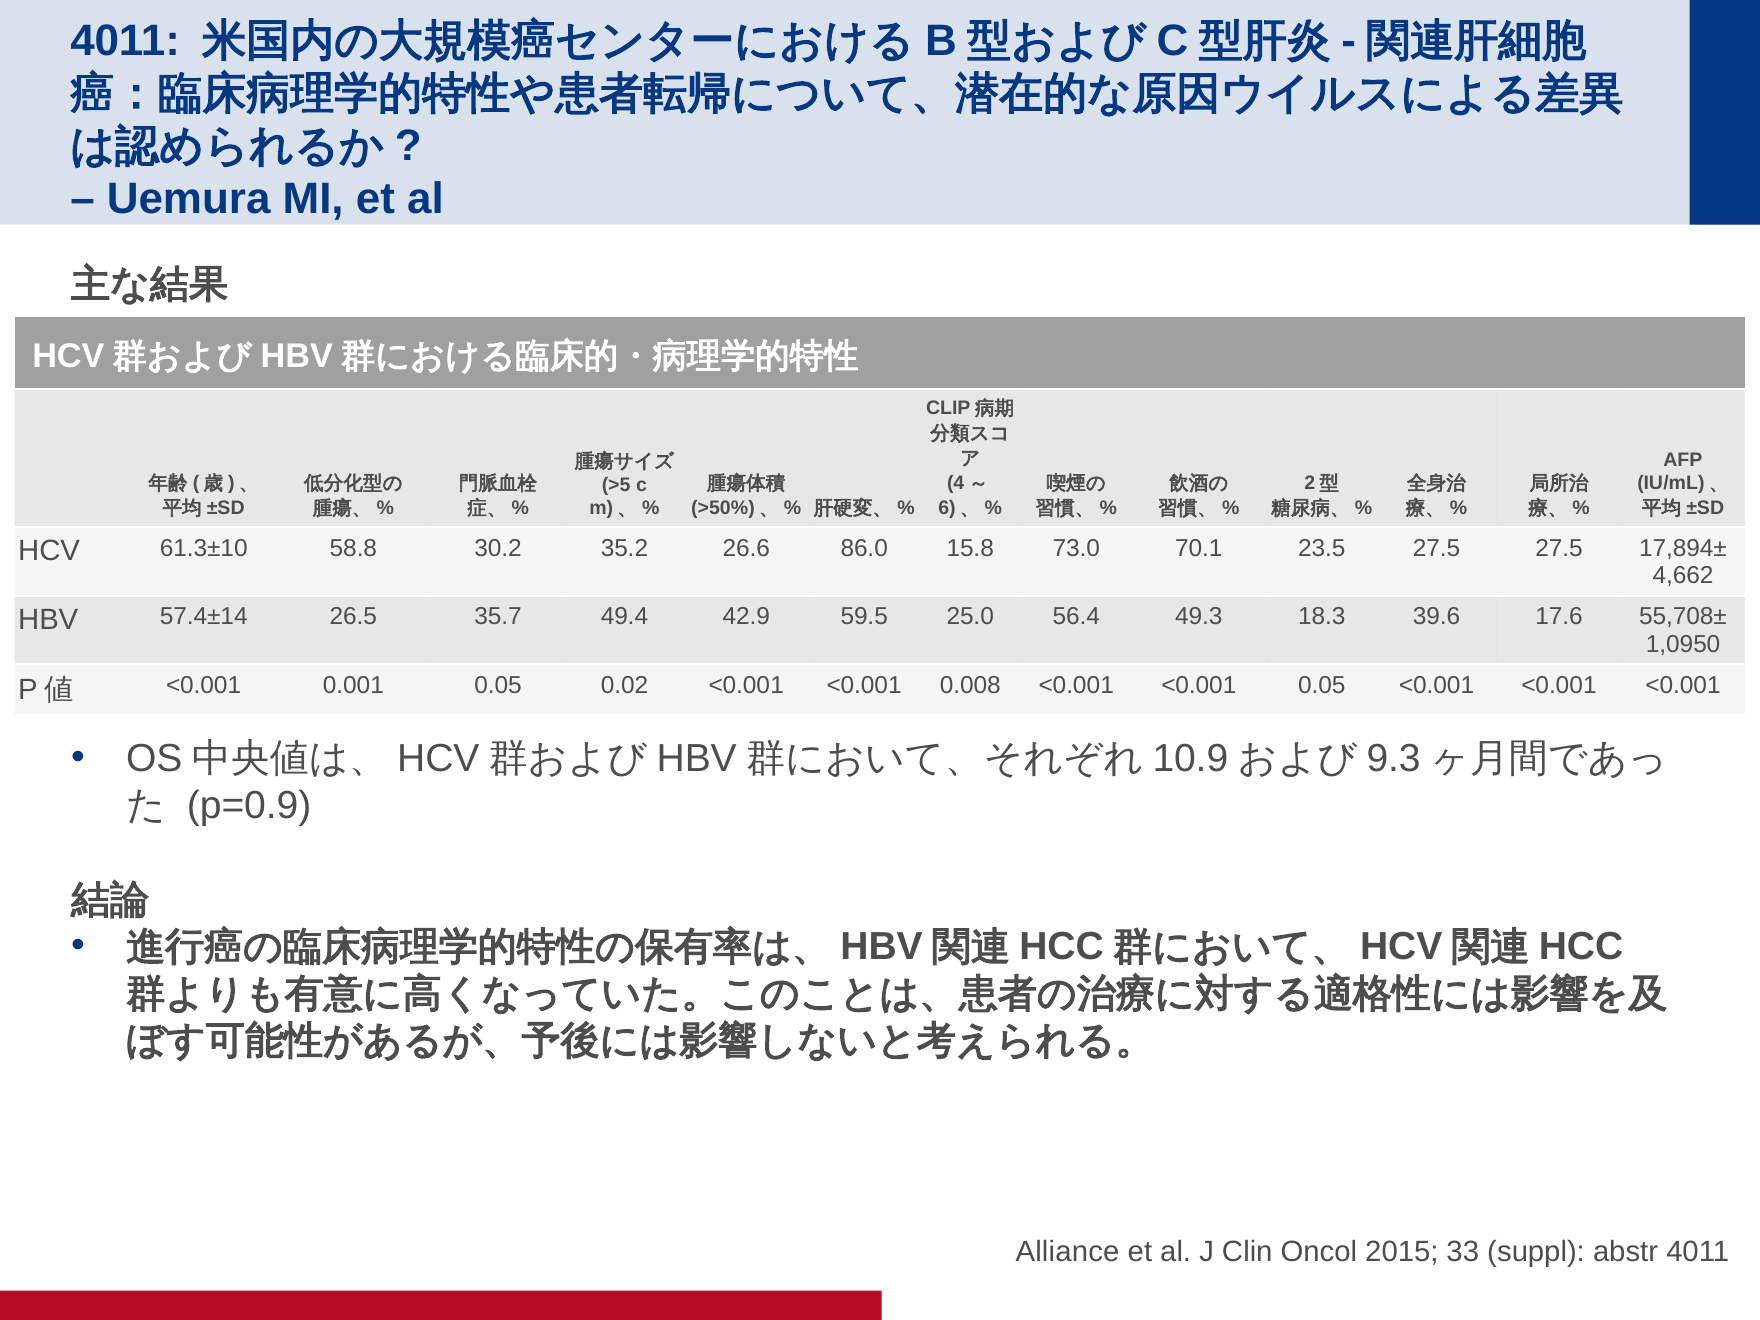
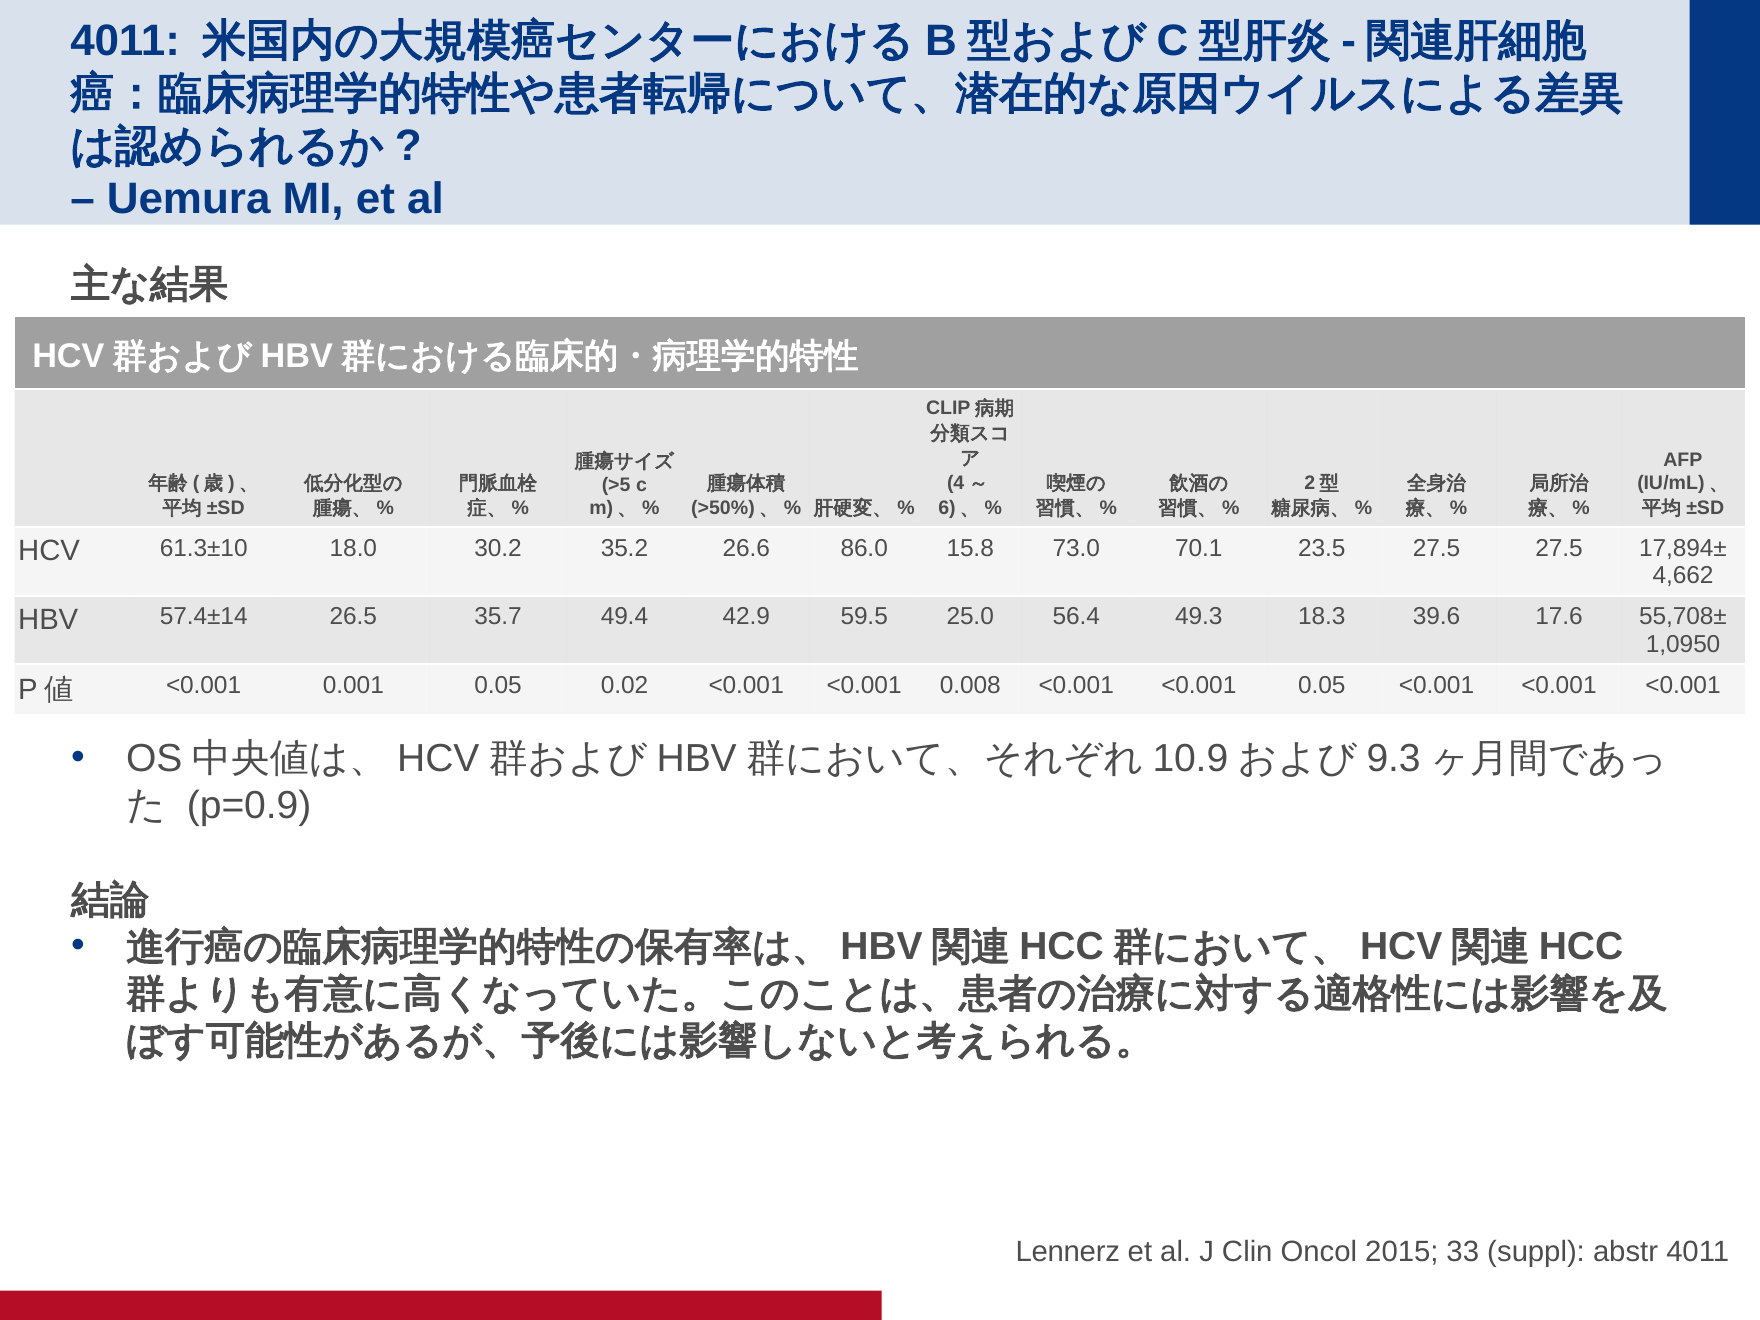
58.8: 58.8 -> 18.0 (353, 548)
Alliance: Alliance -> Lennerz (1068, 1251)
